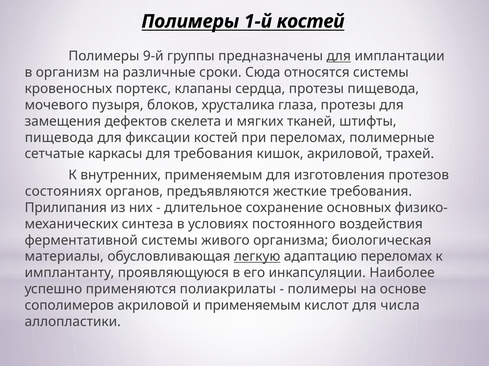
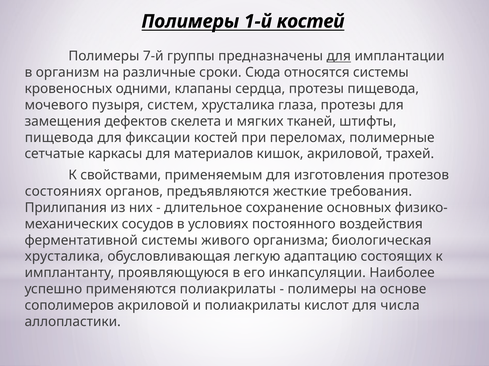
9-й: 9-й -> 7-й (153, 56)
портекс: портекс -> одними (143, 89)
блоков: блоков -> систем (173, 105)
для требования: требования -> материалов (214, 154)
внутренних: внутренних -> свойствами (121, 175)
синтеза: синтеза -> сосудов (148, 224)
материалы: материалы -> хрусталика (64, 257)
легкую underline: present -> none (257, 257)
адаптацию переломах: переломах -> состоящих (396, 257)
и применяемым: применяемым -> полиакрилаты (253, 306)
